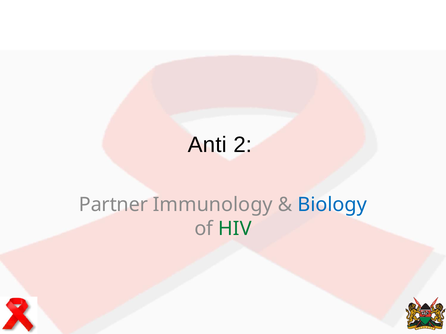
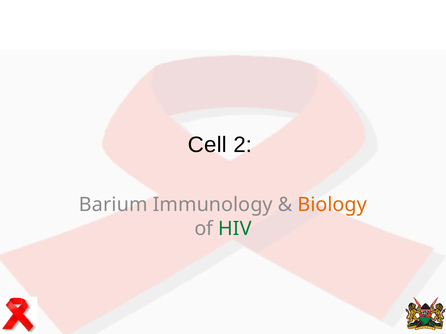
Anti: Anti -> Cell (207, 145)
Partner: Partner -> Barium (113, 205)
Biology colour: blue -> orange (332, 205)
